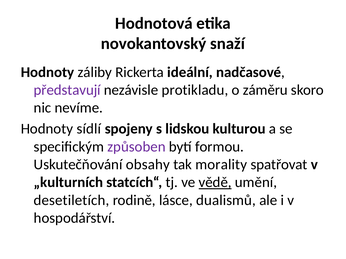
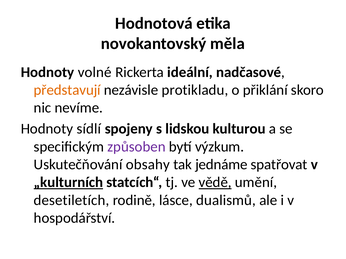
snaží: snaží -> měla (227, 44)
záliby: záliby -> volné (95, 72)
představují colour: purple -> orange (67, 90)
záměru: záměru -> přiklání (265, 90)
formou: formou -> výzkum (220, 147)
morality: morality -> jednáme (221, 165)
„kulturních underline: none -> present (68, 183)
